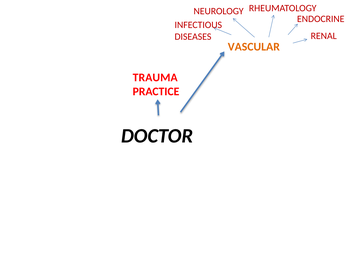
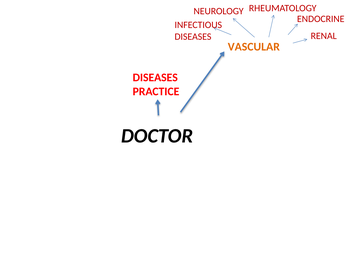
TRAUMA: TRAUMA -> DISEASES (155, 77)
